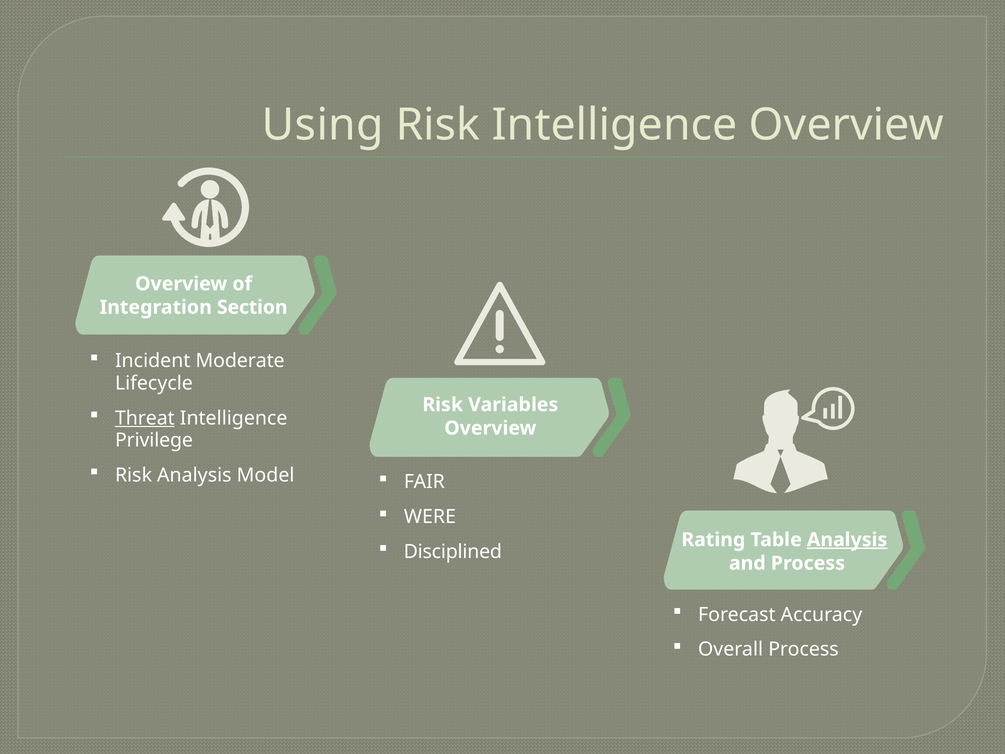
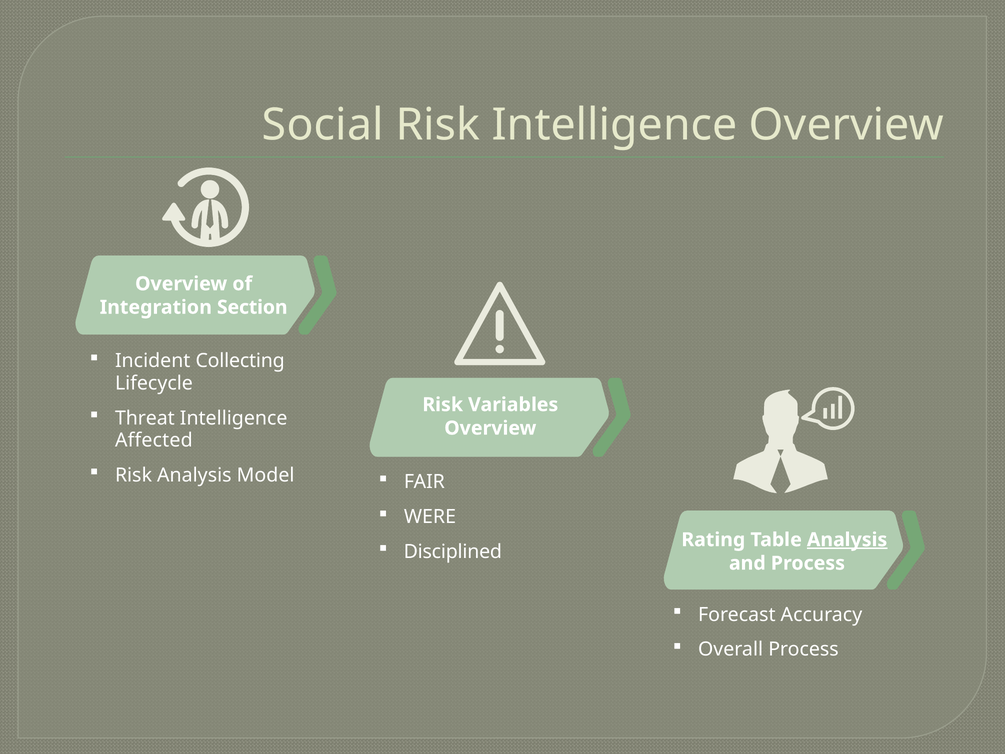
Using: Using -> Social (323, 125)
Moderate: Moderate -> Collecting (240, 361)
Threat underline: present -> none (145, 418)
Privilege: Privilege -> Affected (154, 440)
